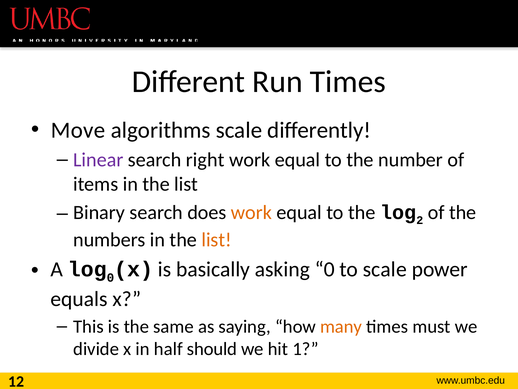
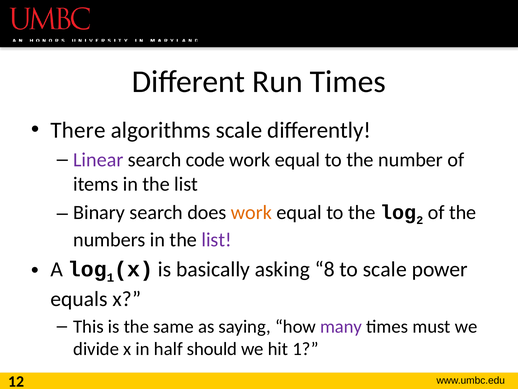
Move: Move -> There (78, 130)
right: right -> code (205, 160)
list colour: orange -> purple (217, 240)
0: 0 -> 1 (110, 277)
asking 0: 0 -> 8 (325, 269)
many colour: orange -> purple (341, 326)
